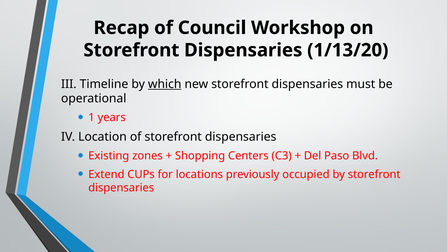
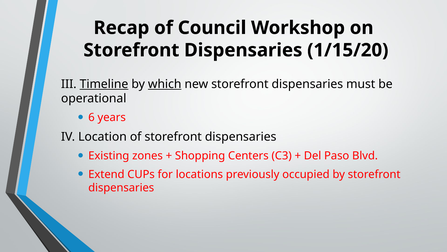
1/13/20: 1/13/20 -> 1/15/20 (348, 50)
Timeline underline: none -> present (104, 84)
1: 1 -> 6 (91, 117)
